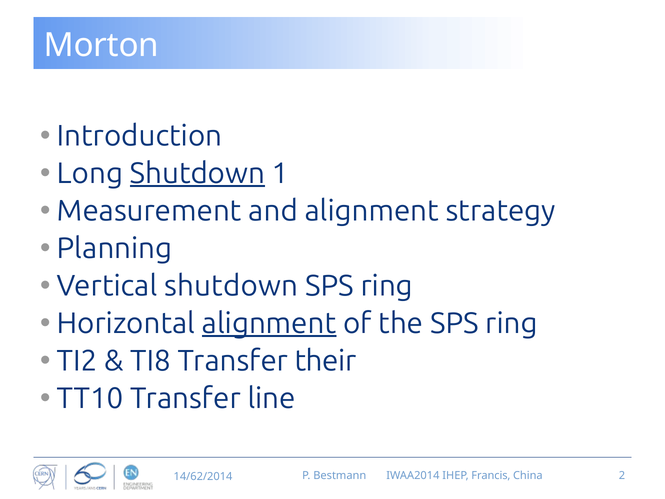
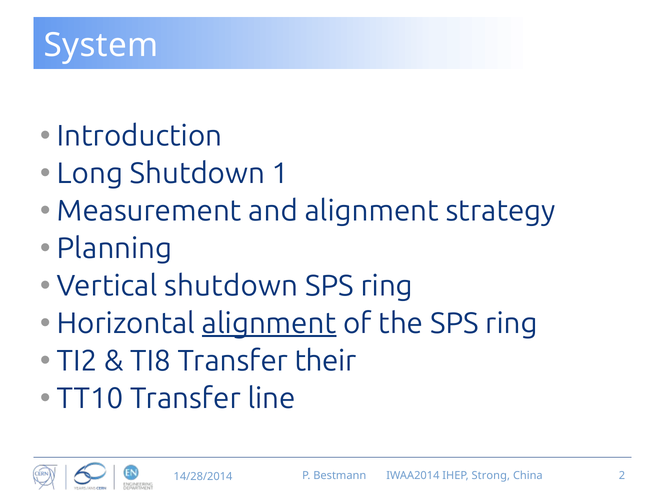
Morton: Morton -> System (101, 45)
Shutdown underline: present -> none (197, 173)
Francis: Francis -> Strong (491, 475)
14/62/2014: 14/62/2014 -> 14/28/2014 (203, 476)
